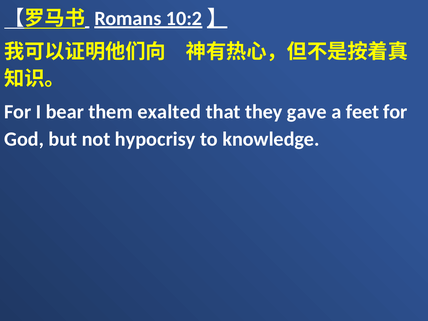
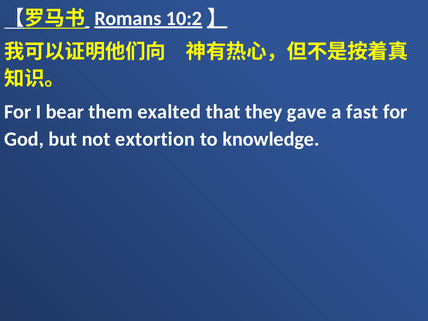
feet: feet -> fast (362, 112)
hypocrisy: hypocrisy -> extortion (155, 139)
